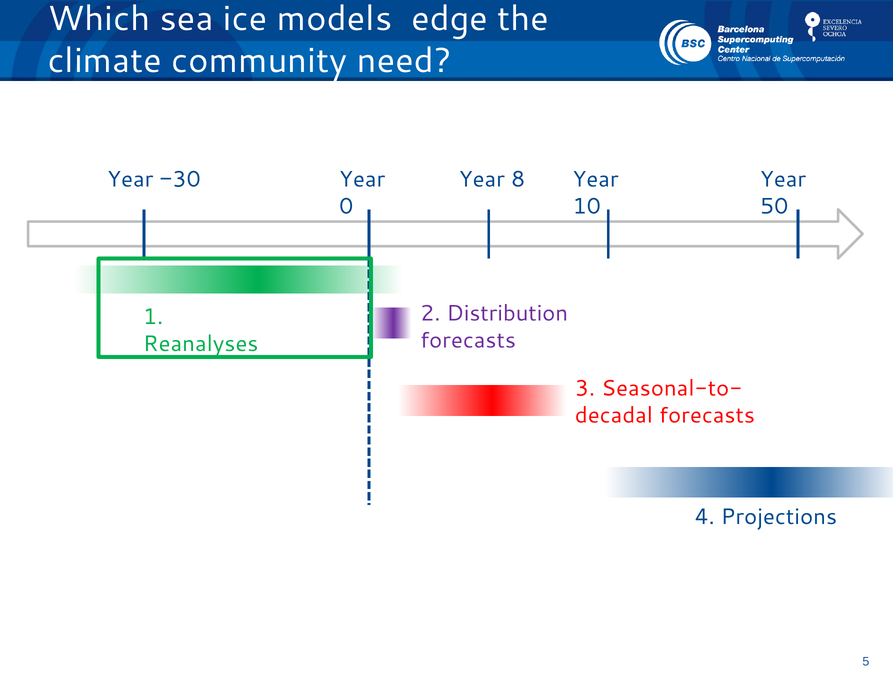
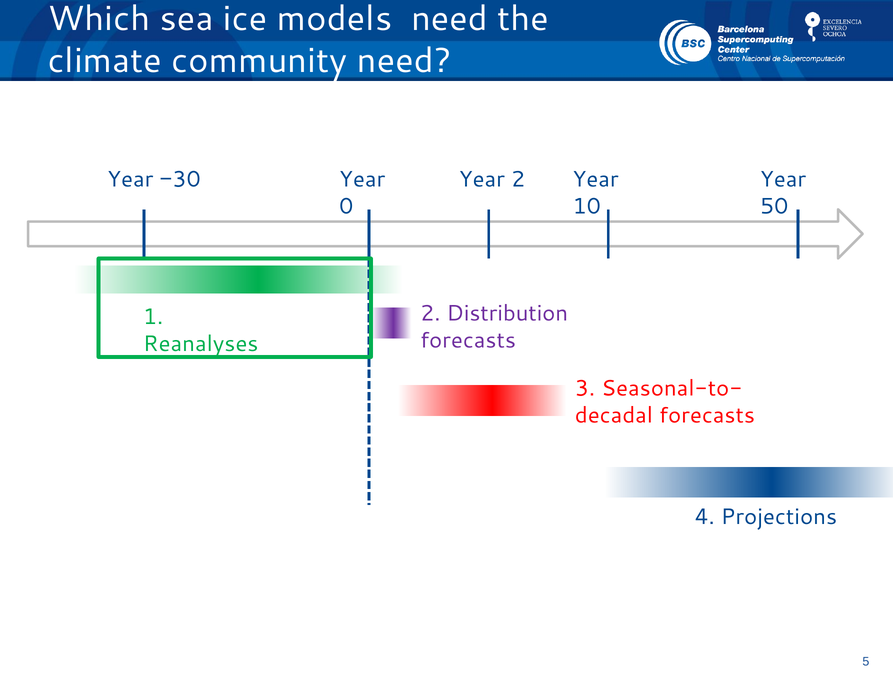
models edge: edge -> need (450, 19)
Year 8: 8 -> 2 (518, 179)
